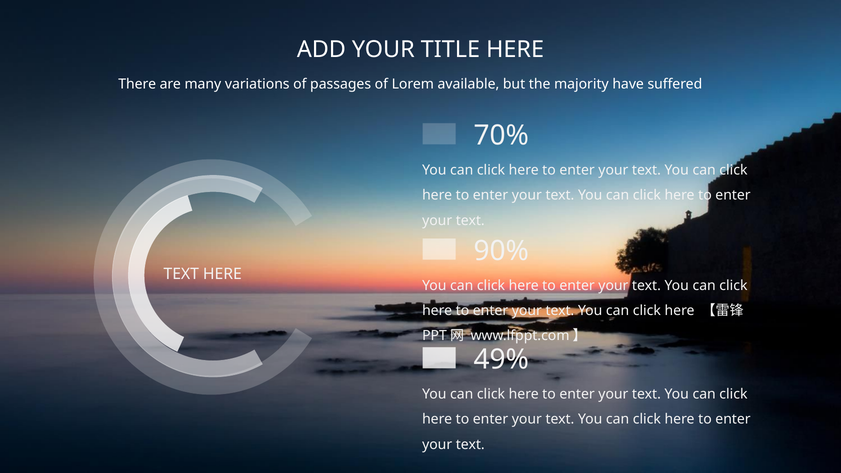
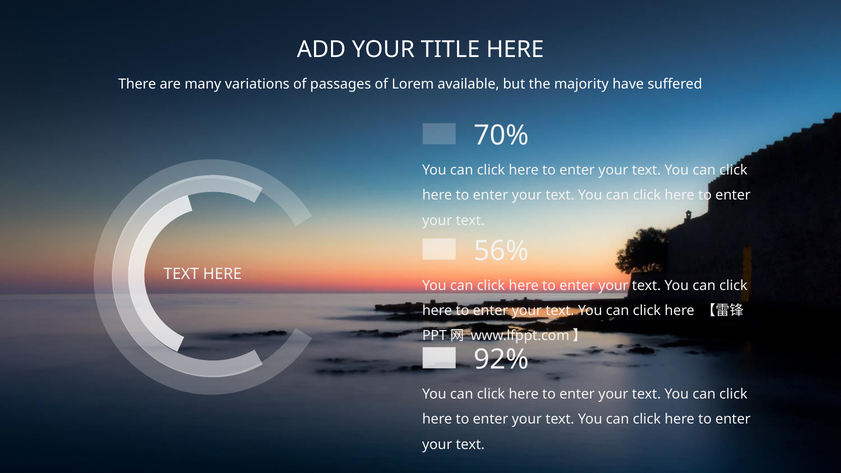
90%: 90% -> 56% (501, 251)
49%: 49% -> 92% (501, 359)
